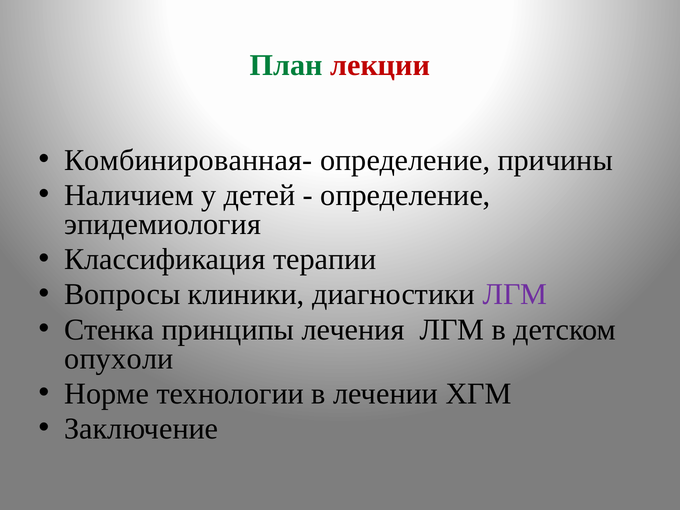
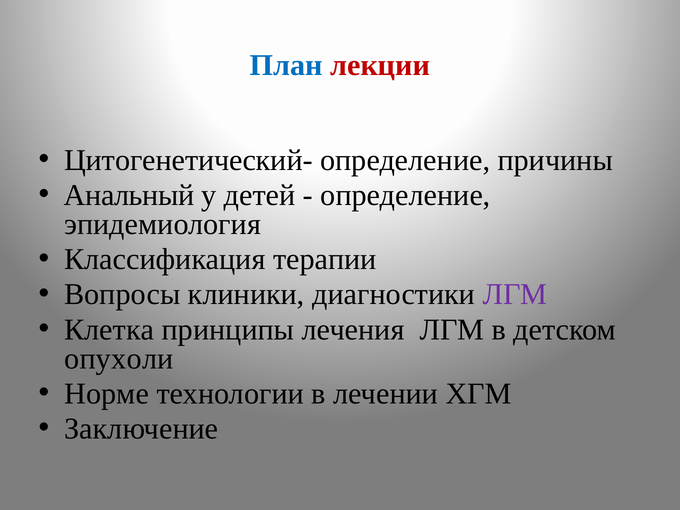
План colour: green -> blue (286, 65)
Комбинированная-: Комбинированная- -> Цитогенетический- (188, 160)
Наличием: Наличием -> Анальный (129, 195)
Стенка: Стенка -> Клетка (109, 330)
